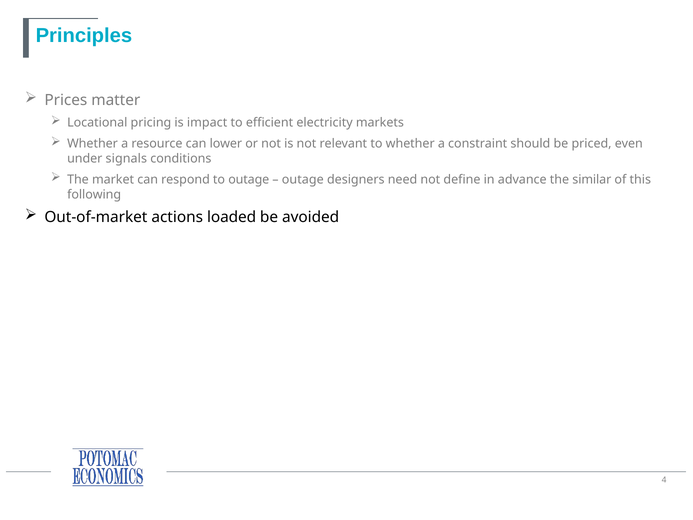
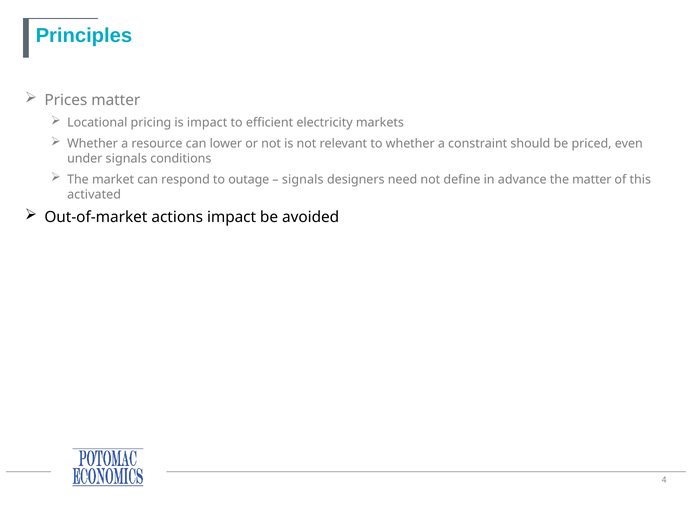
outage: outage -> signals (303, 179)
the similar: similar -> matter (592, 179)
following: following -> activated (94, 194)
actions loaded: loaded -> impact (232, 217)
